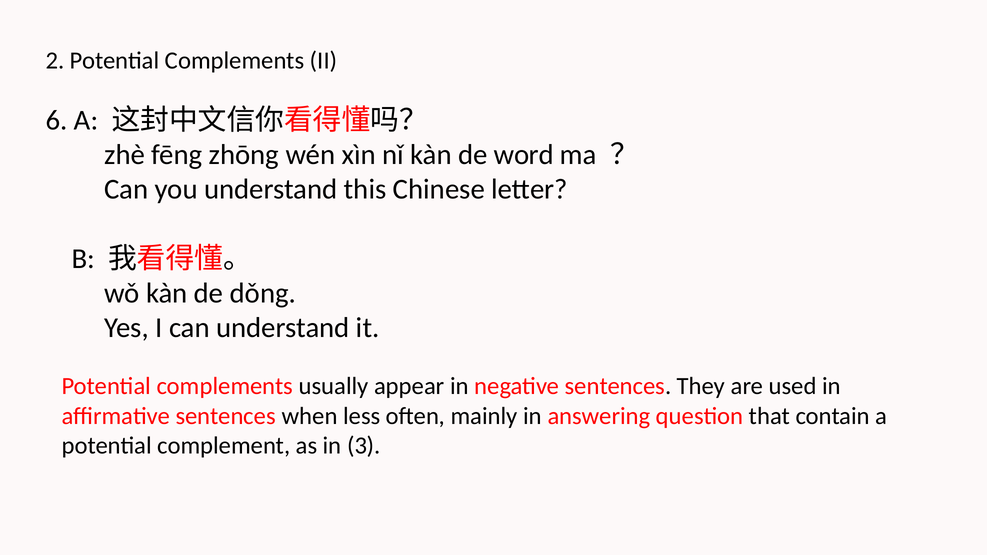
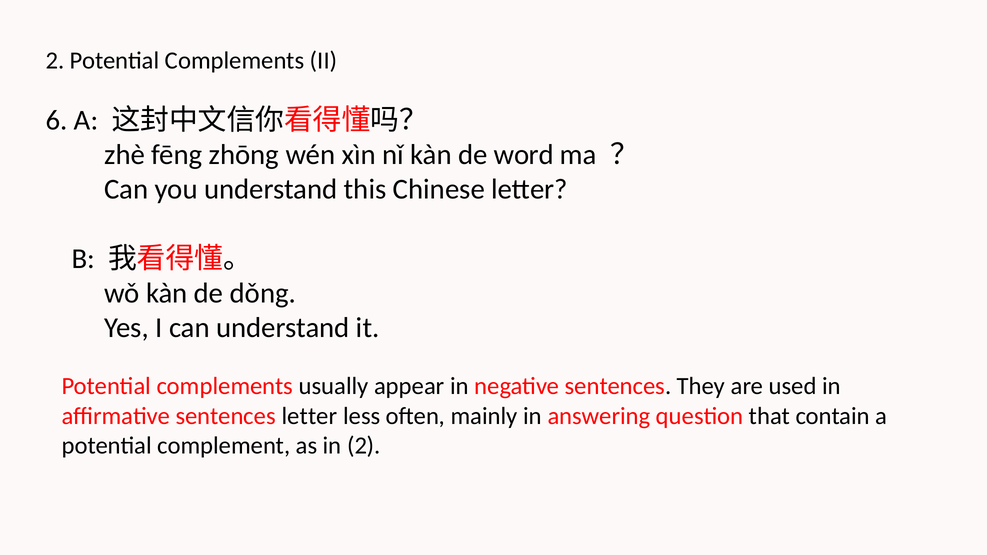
sentences when: when -> letter (309, 416)
in 3: 3 -> 2 (364, 446)
